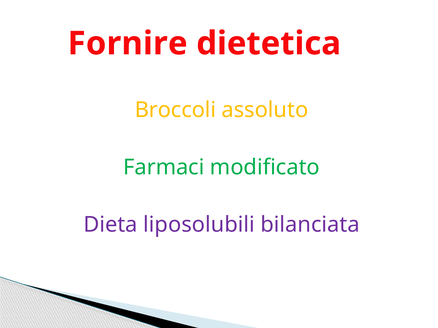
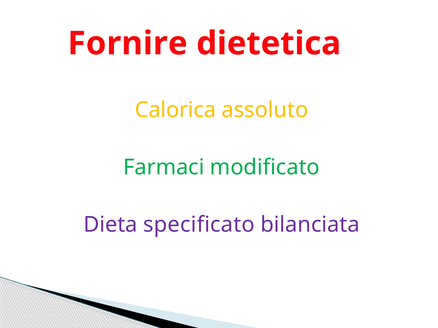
Broccoli: Broccoli -> Calorica (175, 110)
liposolubili: liposolubili -> specificato (199, 225)
